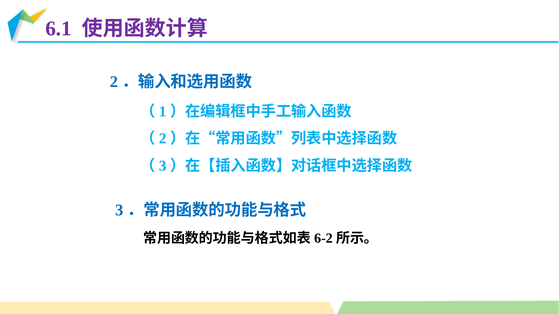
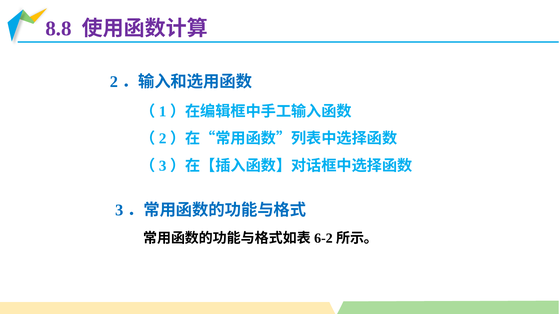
6.1: 6.1 -> 8.8 (59, 29)
